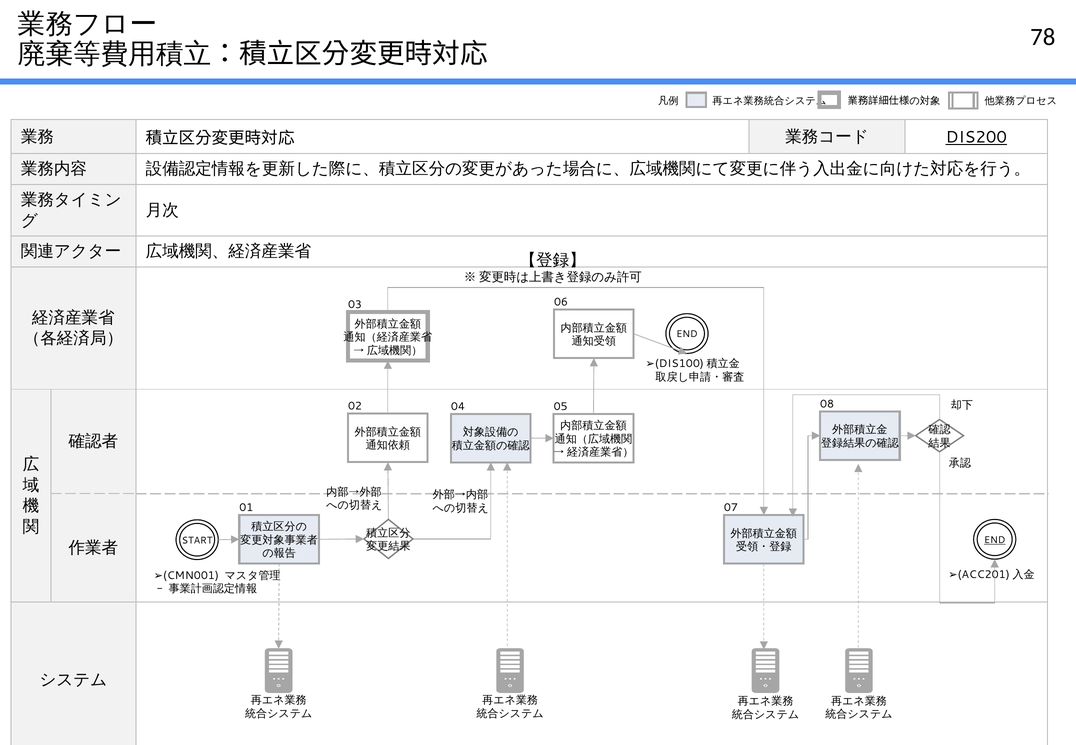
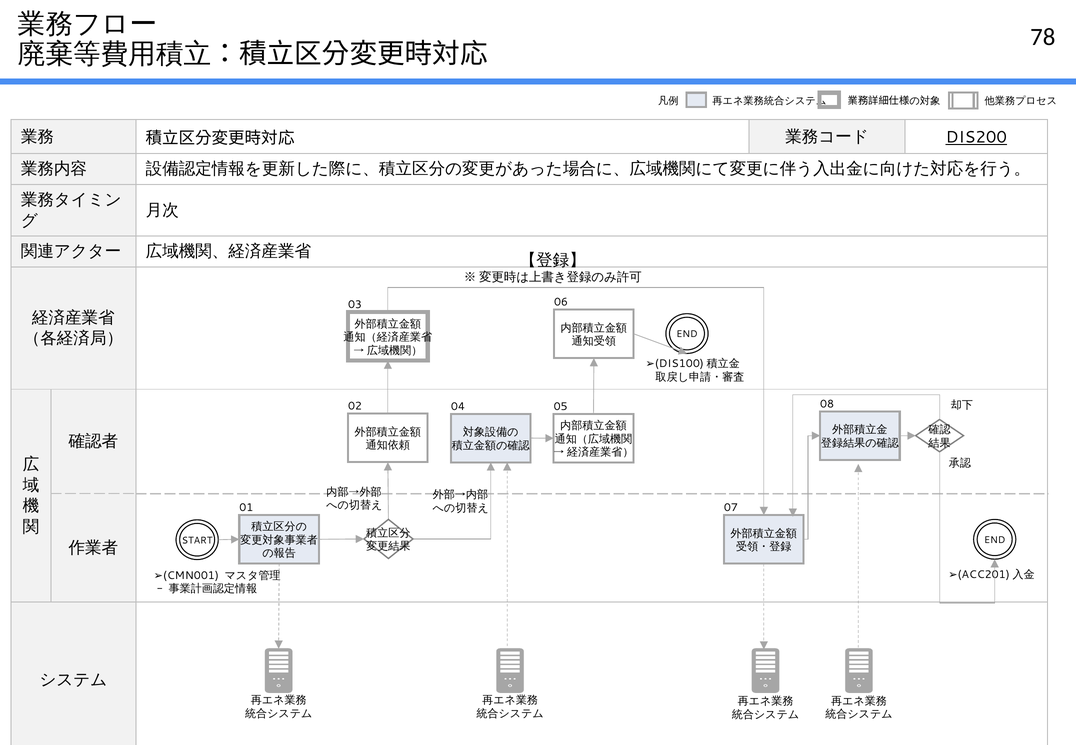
END underline: present -> none (995, 540)
